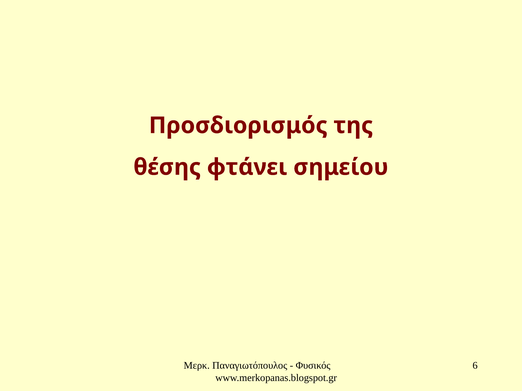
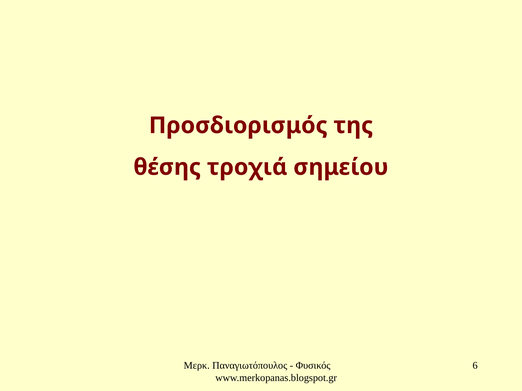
φτάνει: φτάνει -> τροχιά (247, 167)
